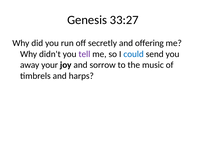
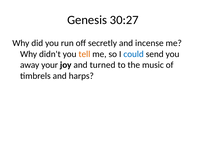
33:27: 33:27 -> 30:27 (124, 20)
offering: offering -> incense (149, 43)
tell colour: purple -> orange (84, 54)
sorrow: sorrow -> turned (103, 65)
